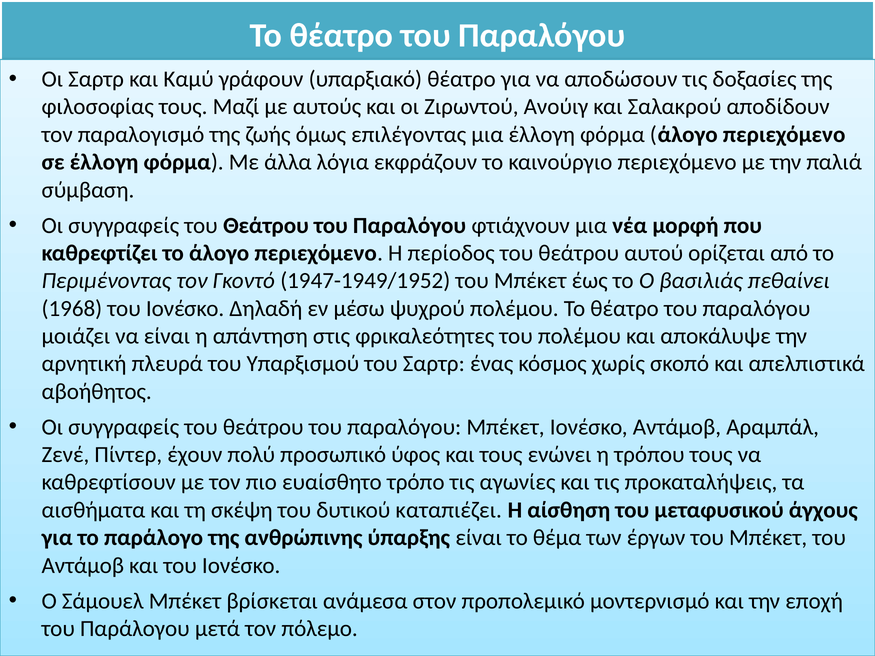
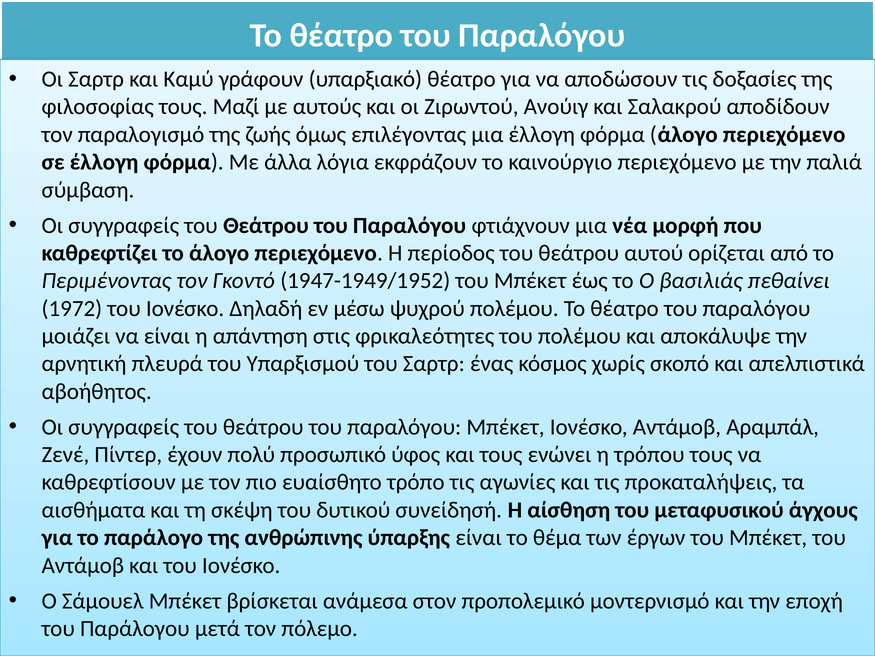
1968: 1968 -> 1972 (72, 309)
καταπιέζει: καταπιέζει -> συνείδησή (449, 510)
